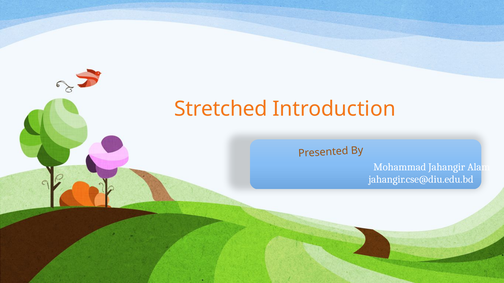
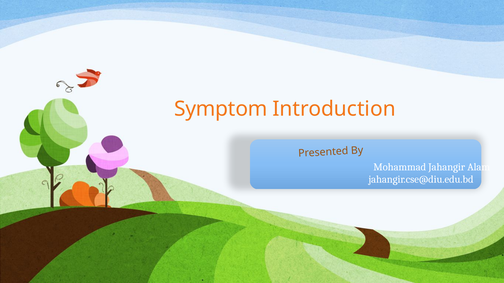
Stretched: Stretched -> Symptom (221, 109)
